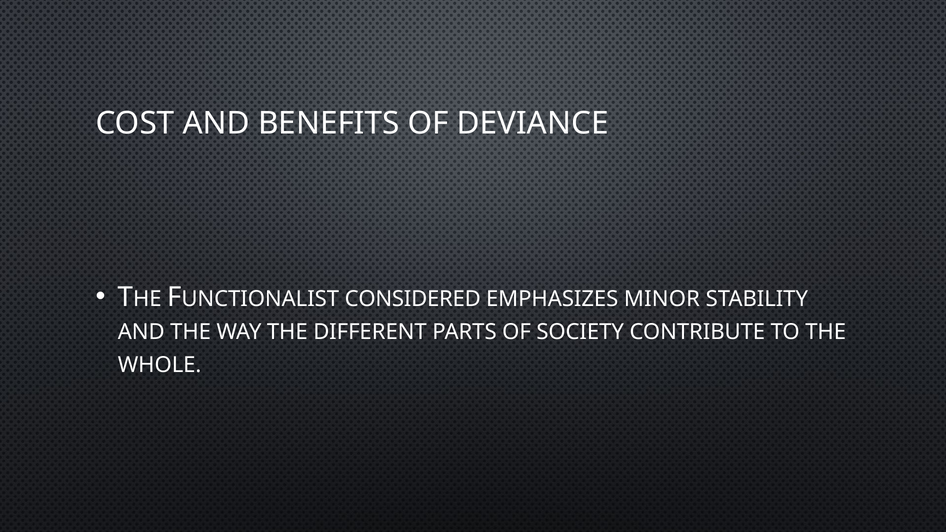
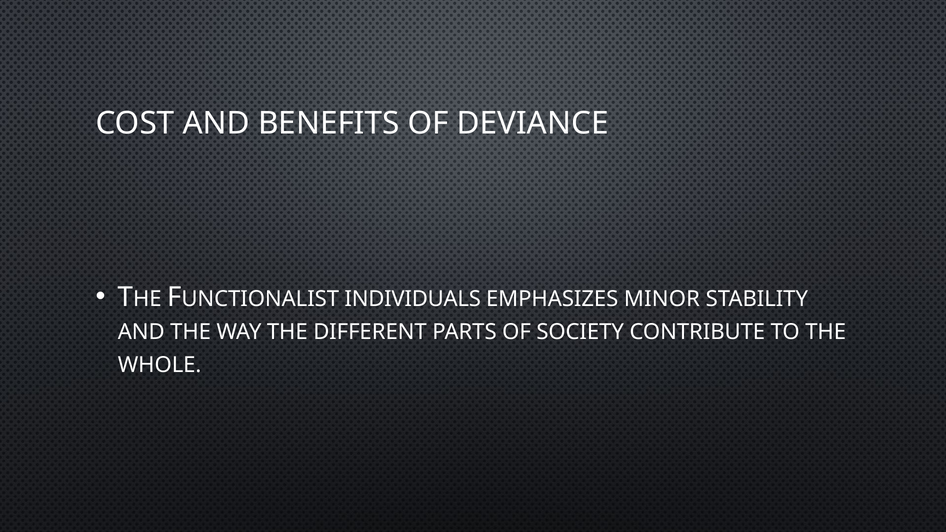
CONSIDERED: CONSIDERED -> INDIVIDUALS (413, 299)
